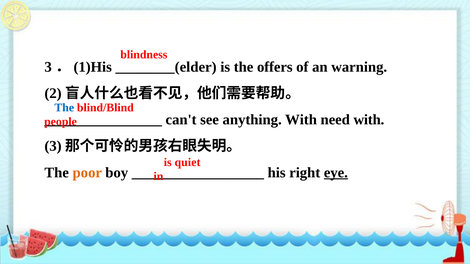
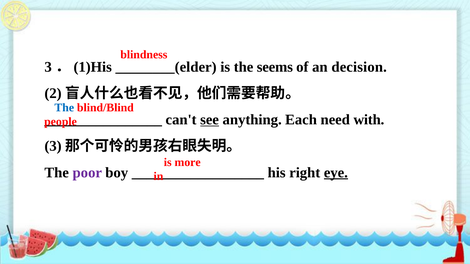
offers: offers -> seems (275, 67)
warning: warning -> decision (359, 67)
see underline: none -> present (210, 120)
anything With: With -> Each (301, 120)
quiet: quiet -> more (188, 163)
poor colour: orange -> purple (87, 173)
